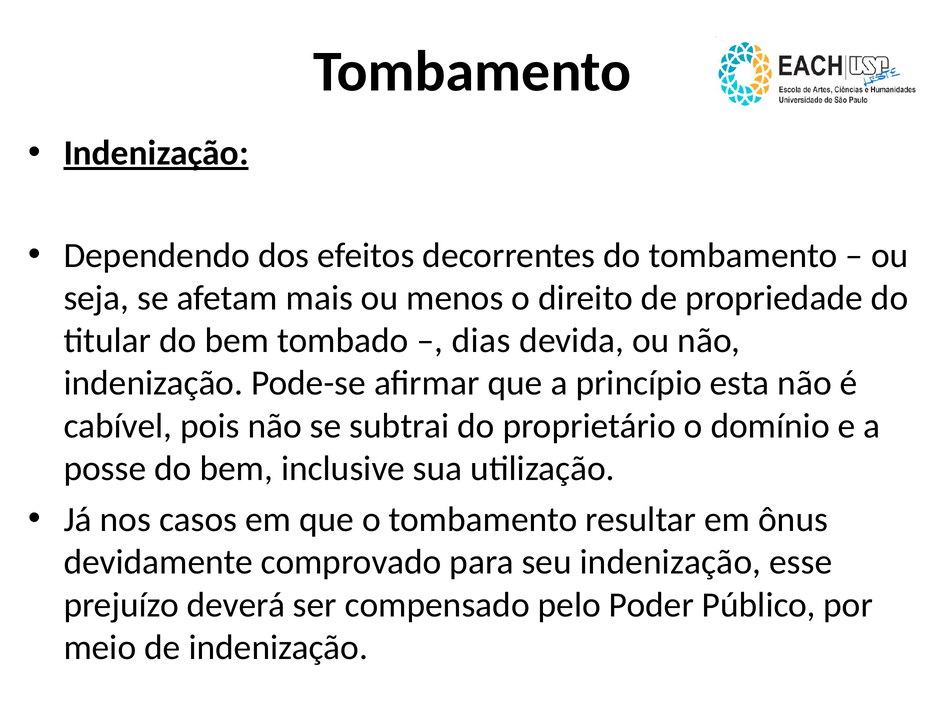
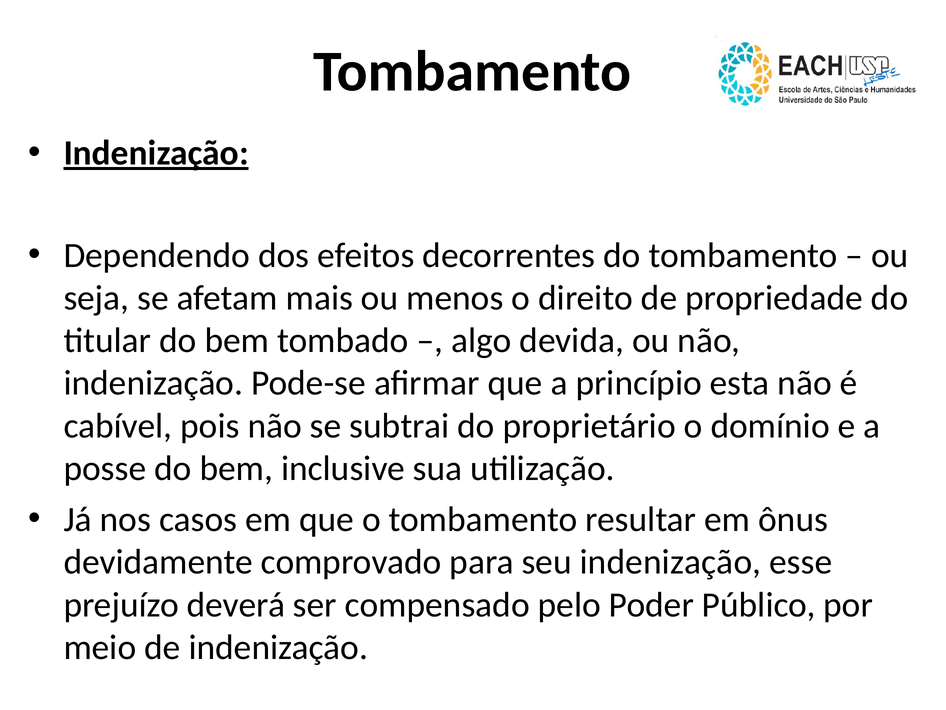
dias: dias -> algo (481, 340)
